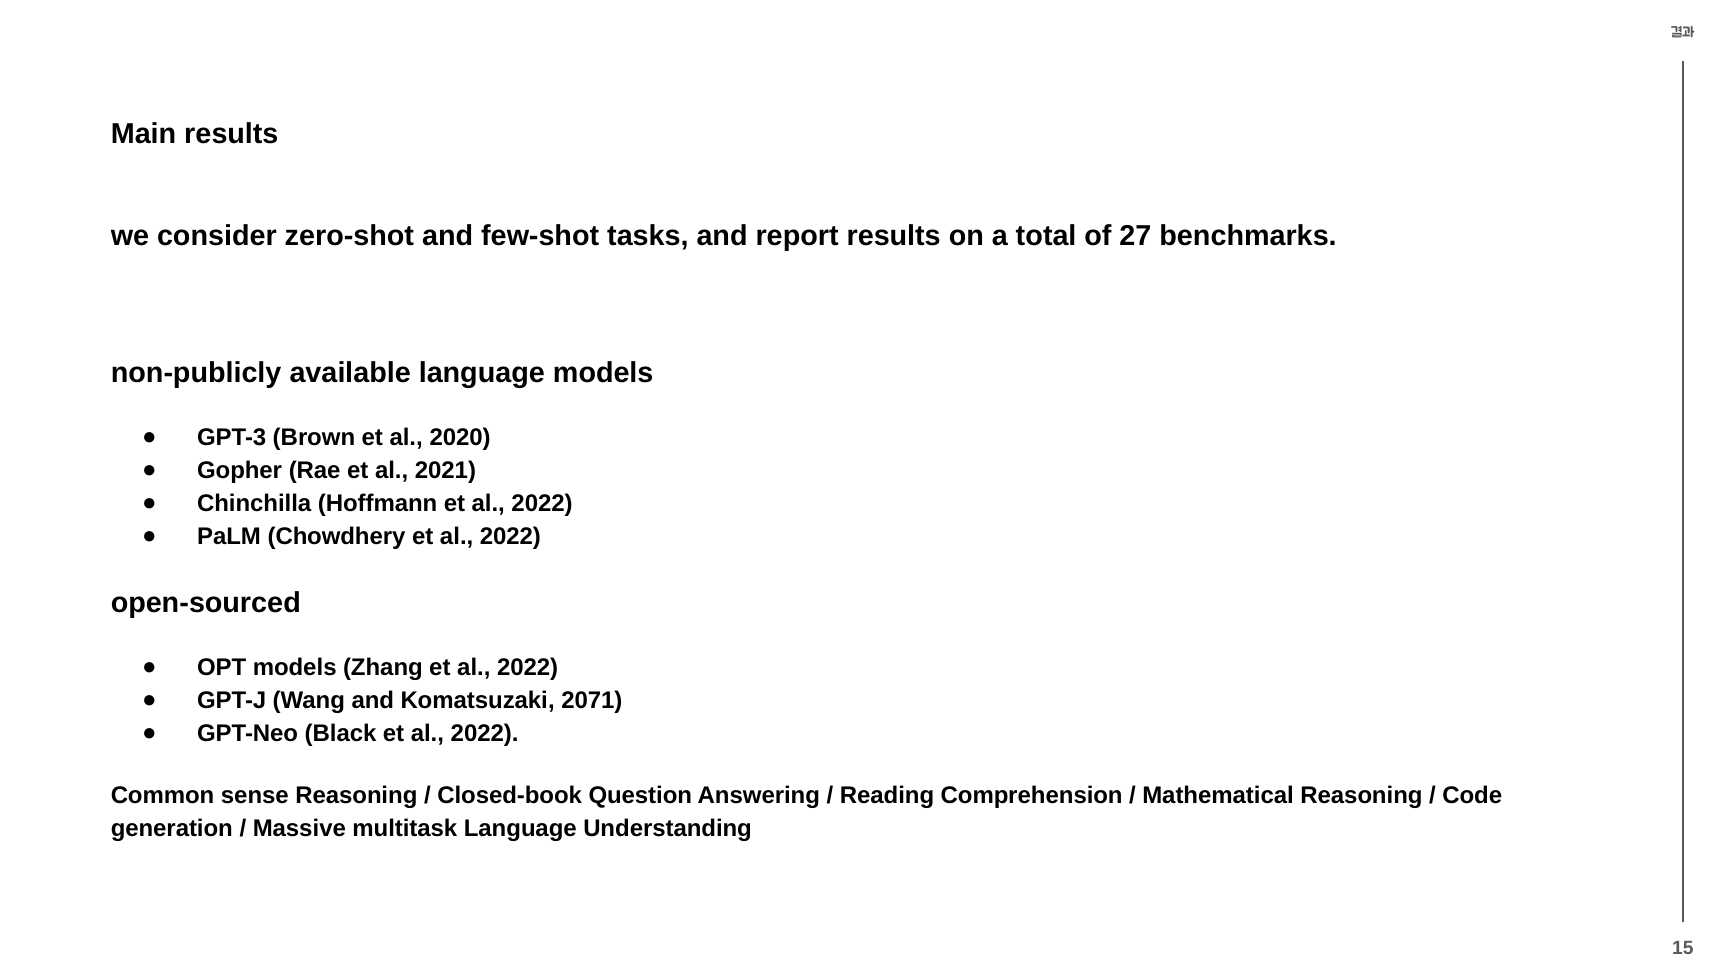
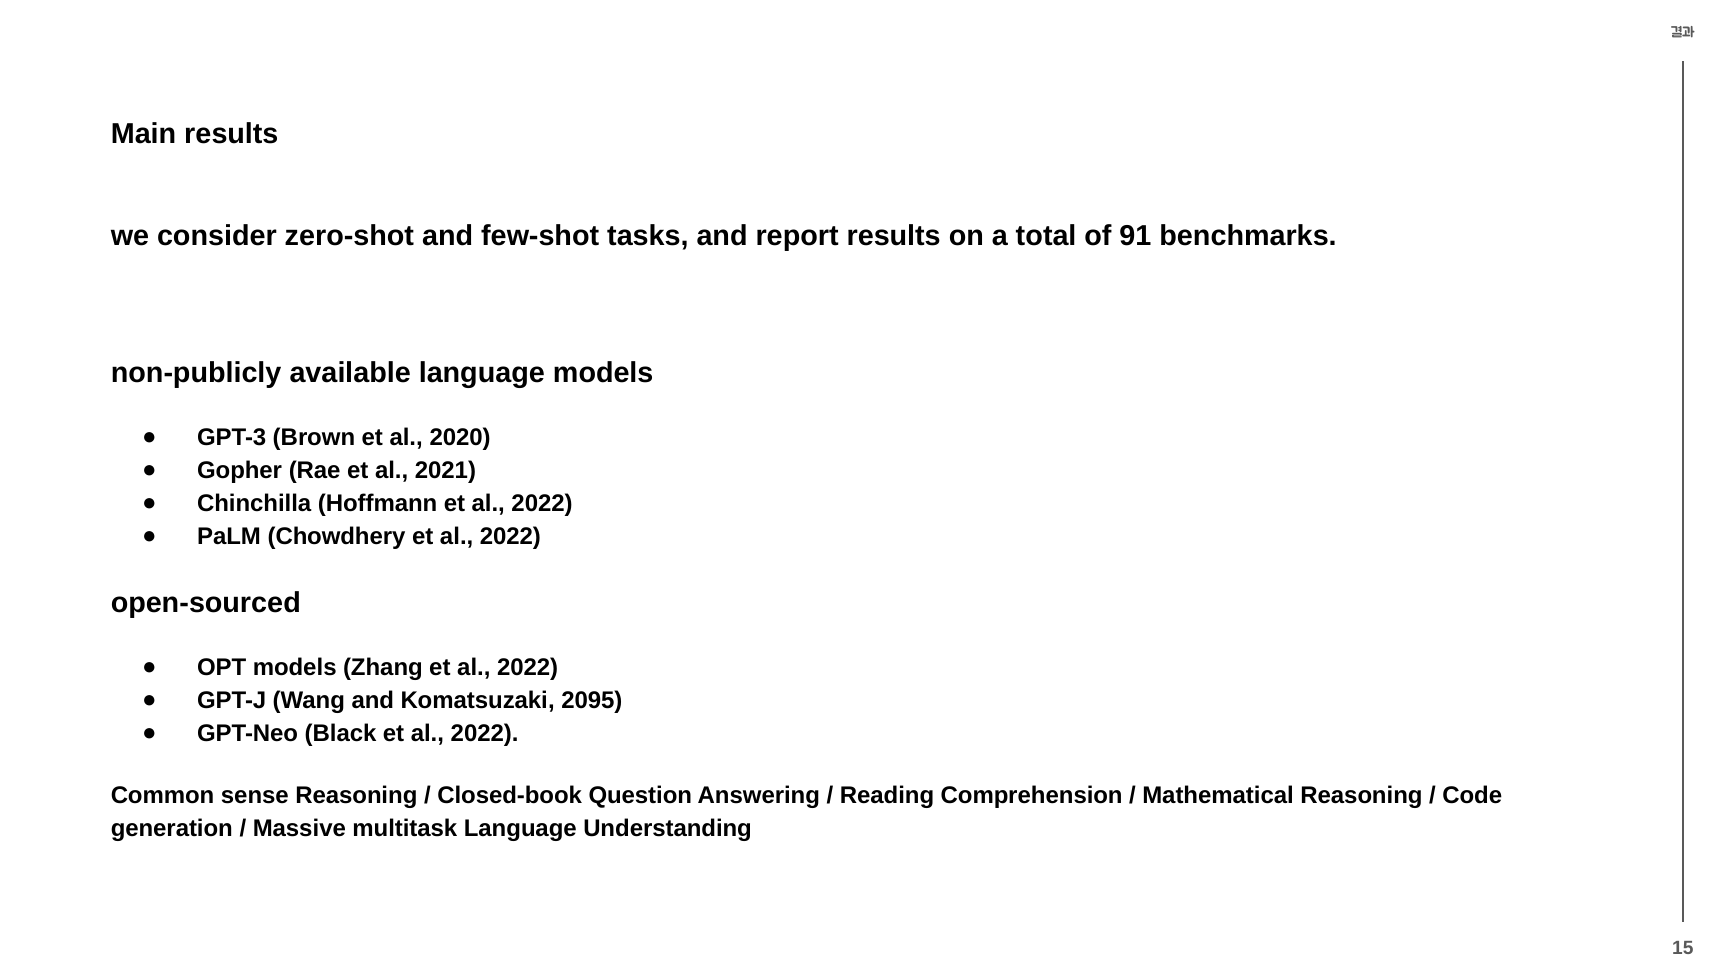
27: 27 -> 91 (1135, 236)
2071: 2071 -> 2095 (592, 700)
